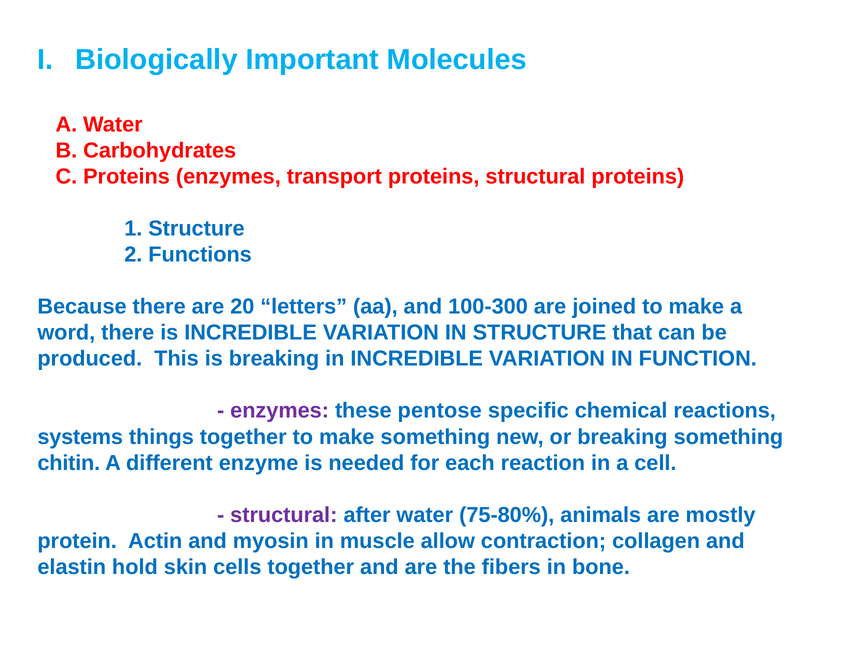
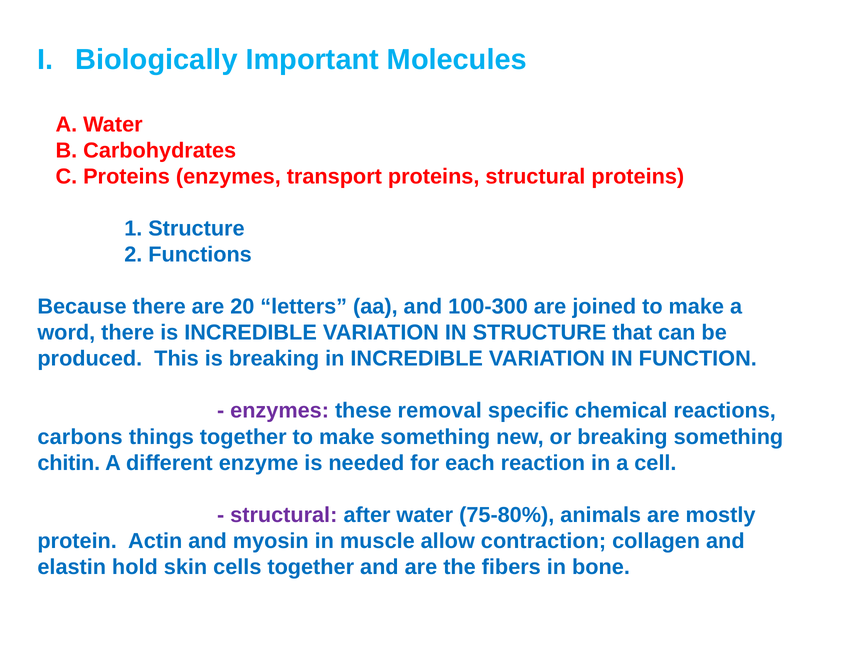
pentose: pentose -> removal (440, 411)
systems: systems -> carbons (80, 437)
